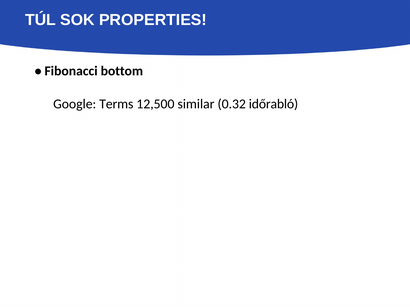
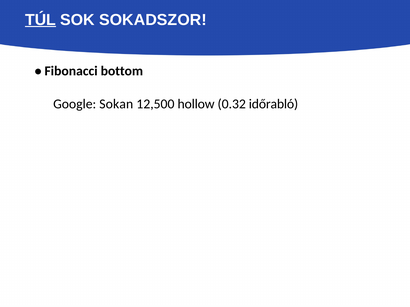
TÚL underline: none -> present (41, 20)
PROPERTIES: PROPERTIES -> SOKADSZOR (153, 20)
Terms: Terms -> Sokan (116, 104)
similar: similar -> hollow (196, 104)
